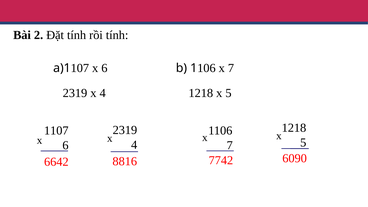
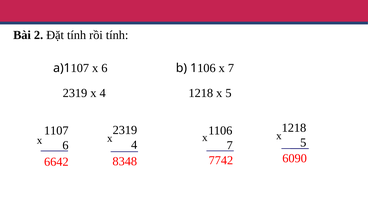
8816: 8816 -> 8348 (125, 161)
